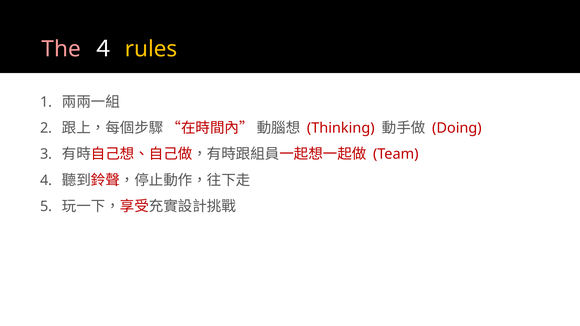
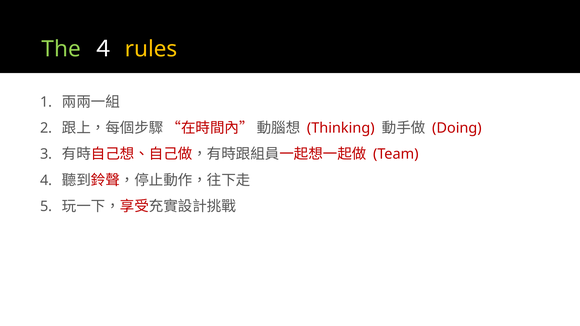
The colour: pink -> light green (61, 49)
